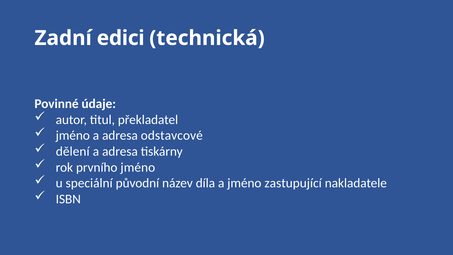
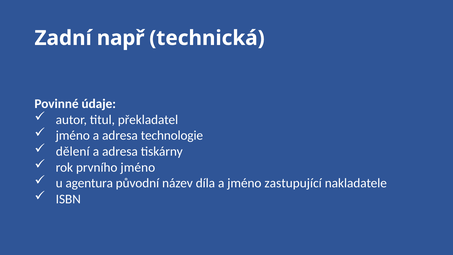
edici: edici -> např (121, 38)
odstavcové: odstavcové -> technologie (172, 135)
speciální: speciální -> agentura (89, 183)
